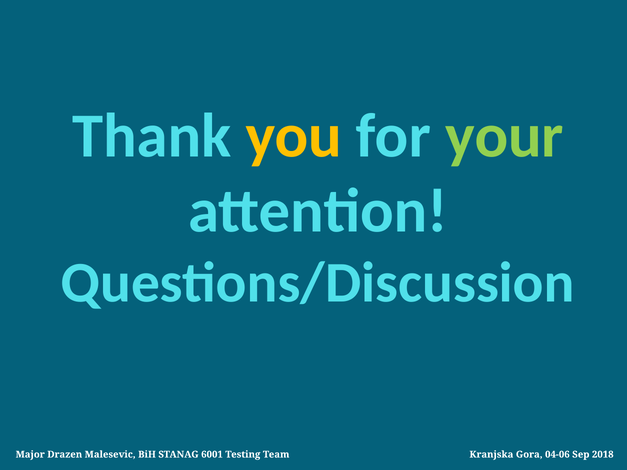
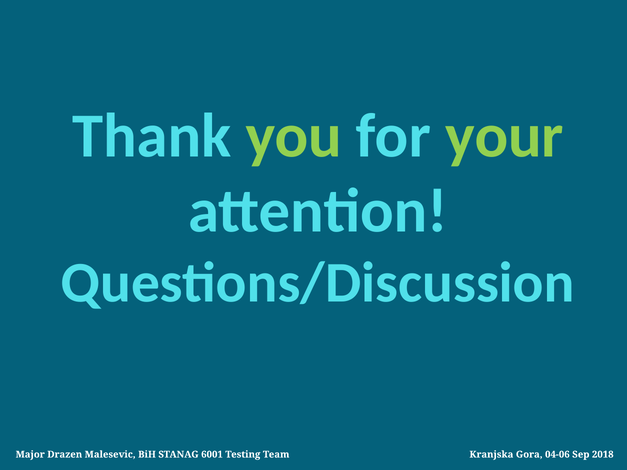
you colour: yellow -> light green (294, 136)
